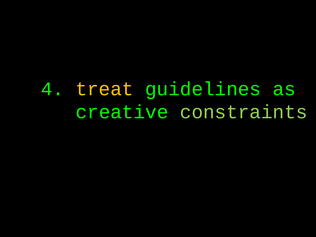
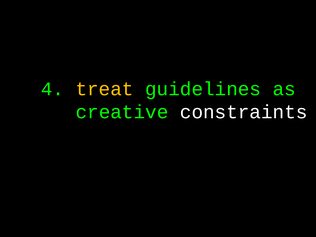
constraints colour: light green -> white (244, 112)
